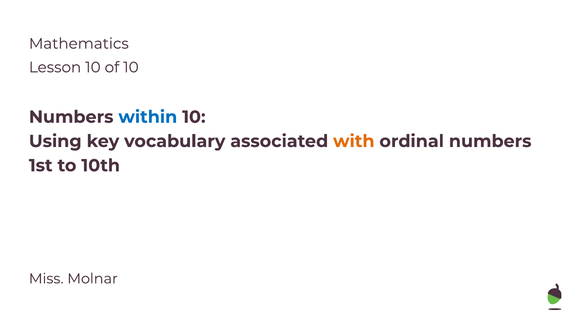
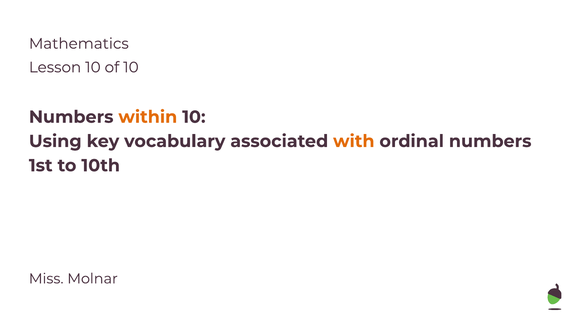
within colour: blue -> orange (148, 117)
